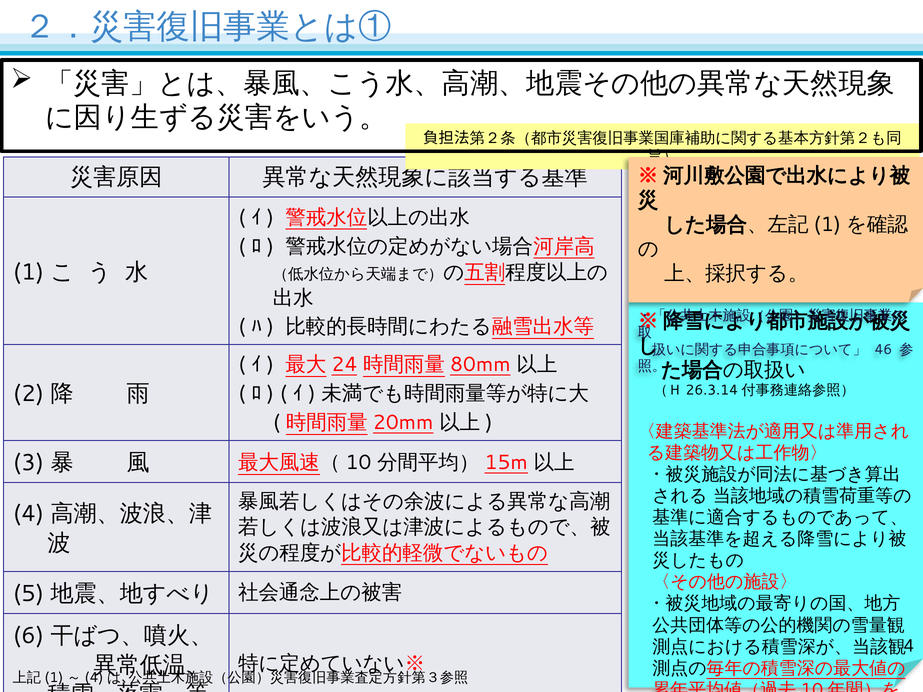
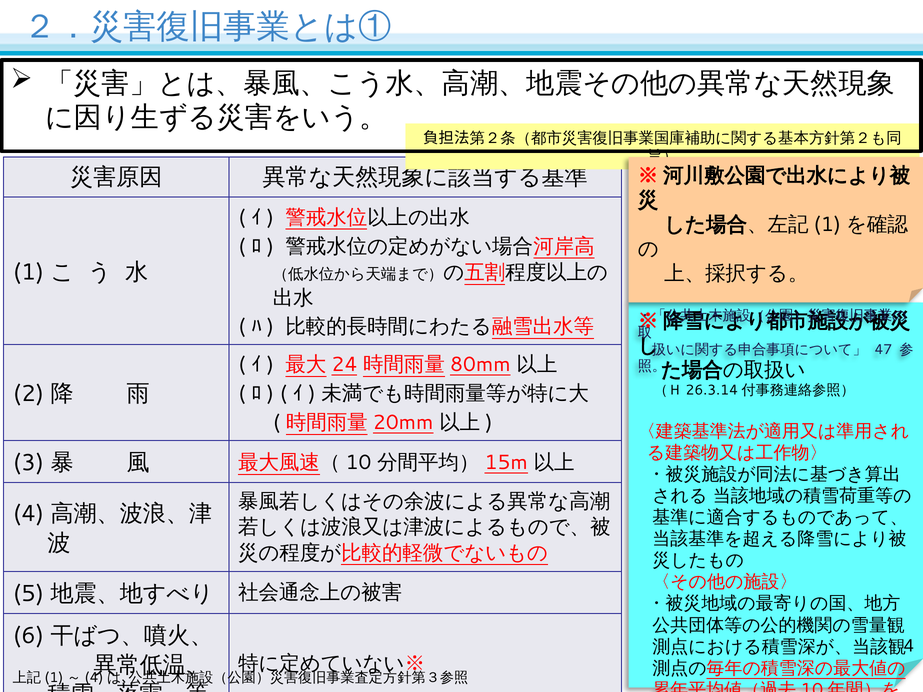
46: 46 -> 47 (883, 350)
